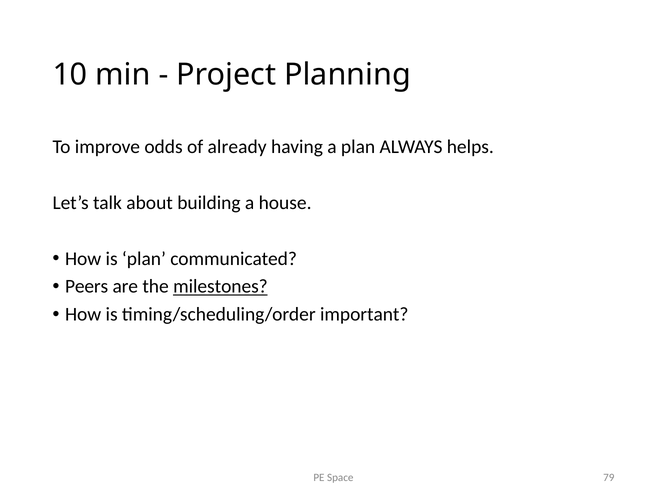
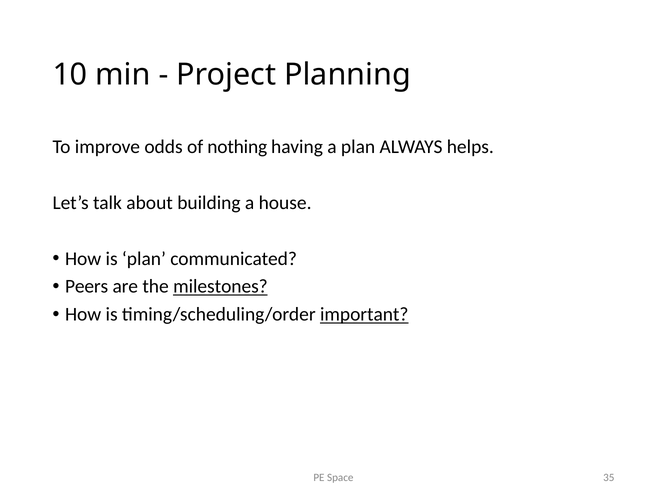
already: already -> nothing (237, 147)
important underline: none -> present (364, 315)
79: 79 -> 35 (609, 478)
